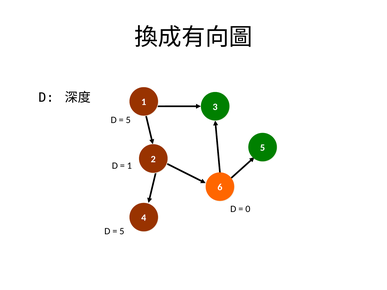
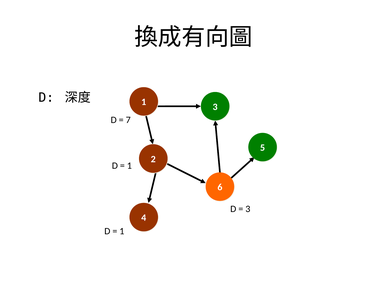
5: 5 -> 7 (128, 120)
0: 0 -> 3 (248, 209)
5: 5 -> 1 (122, 231)
